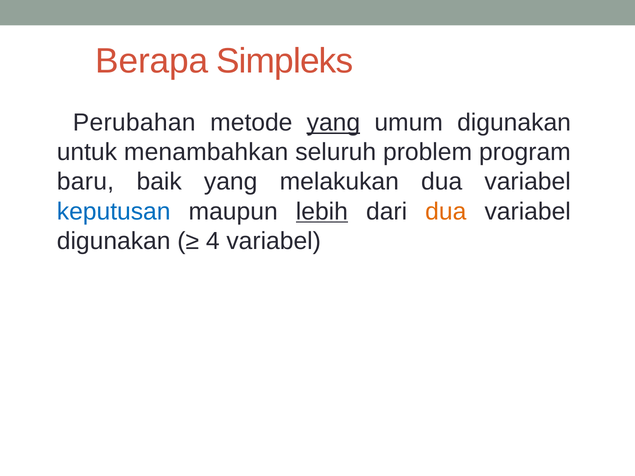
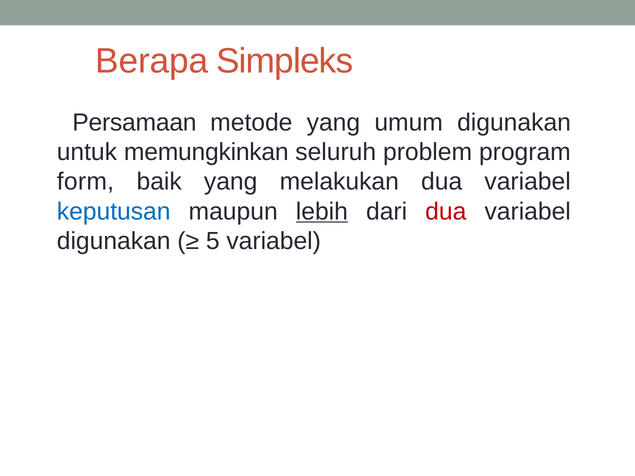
Perubahan: Perubahan -> Persamaan (134, 123)
yang underline: present -> none (333, 123)
menambahkan: menambahkan -> memungkinkan (206, 152)
baru: baru -> form (85, 182)
dua colour: orange -> red (446, 211)
4: 4 -> 5 (213, 241)
